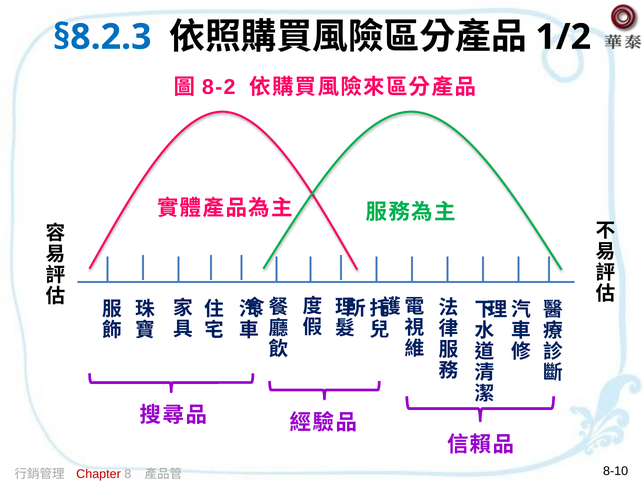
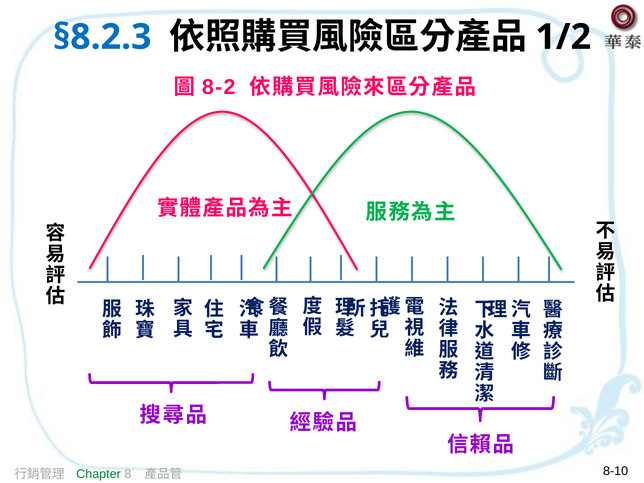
Chapter colour: red -> green (99, 474)
